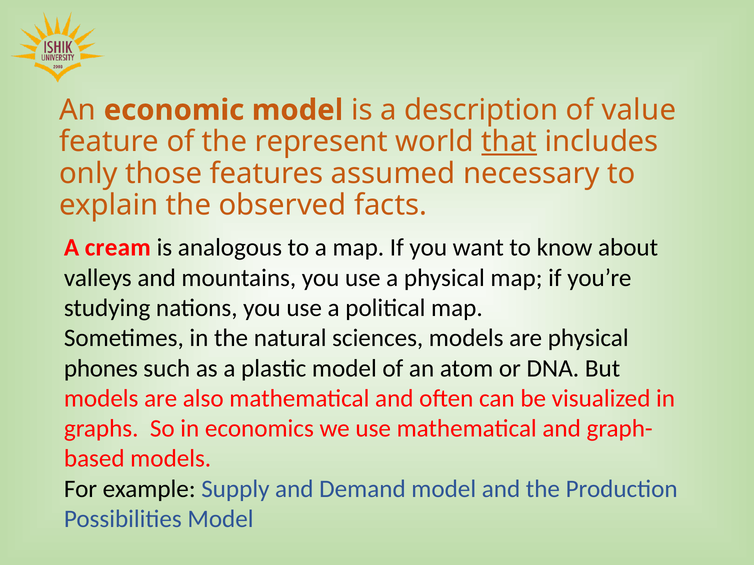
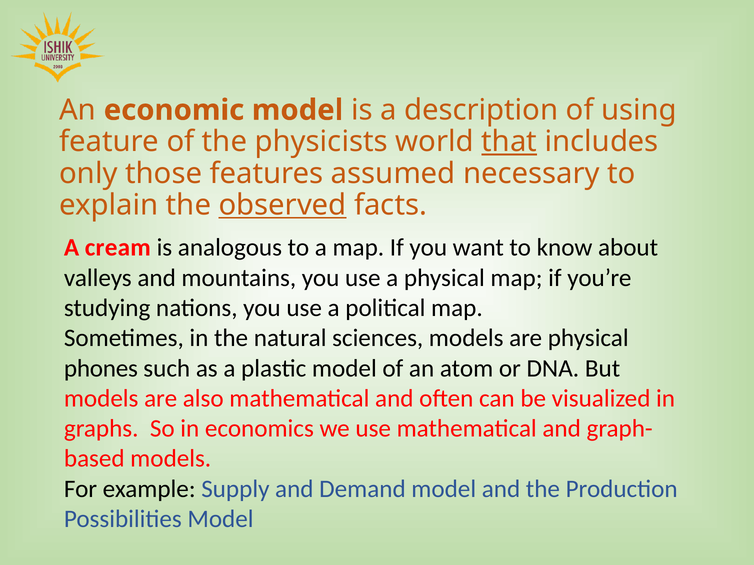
value: value -> using (639, 110)
represent: represent -> physicists (321, 142)
observed underline: none -> present (283, 205)
